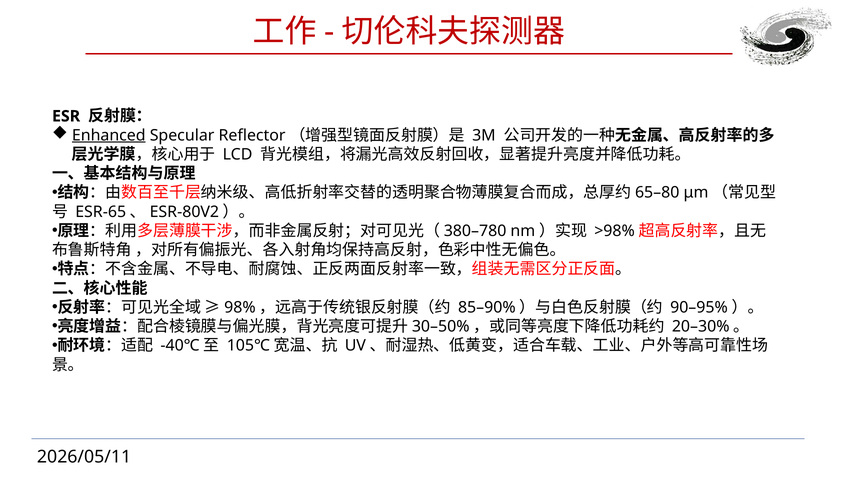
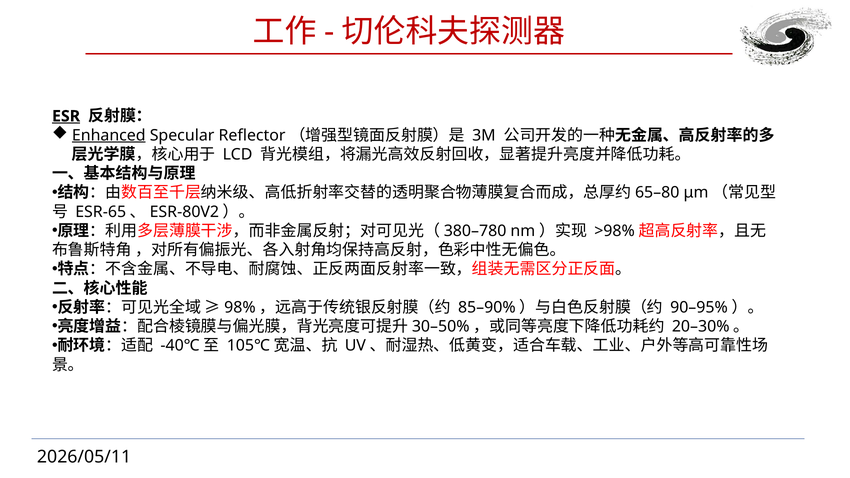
ESR underline: none -> present (66, 116)
